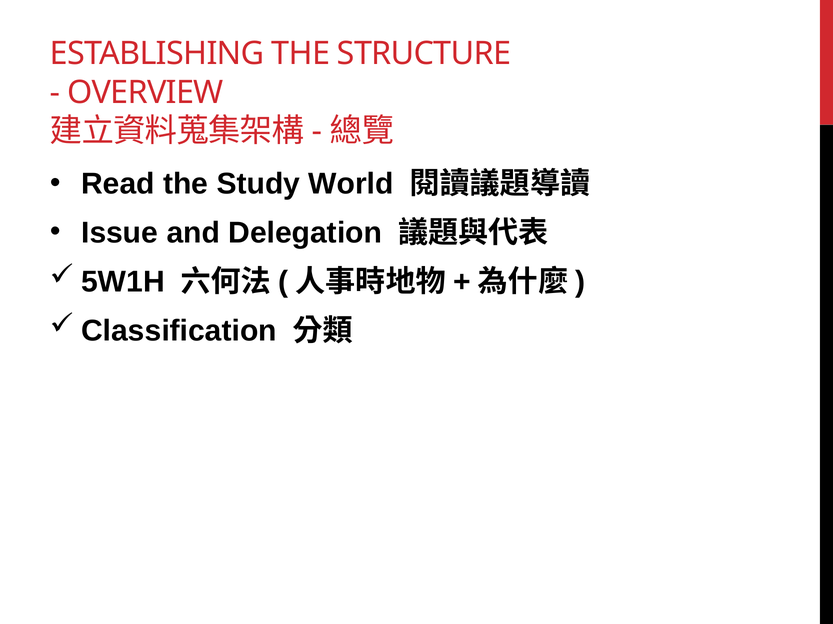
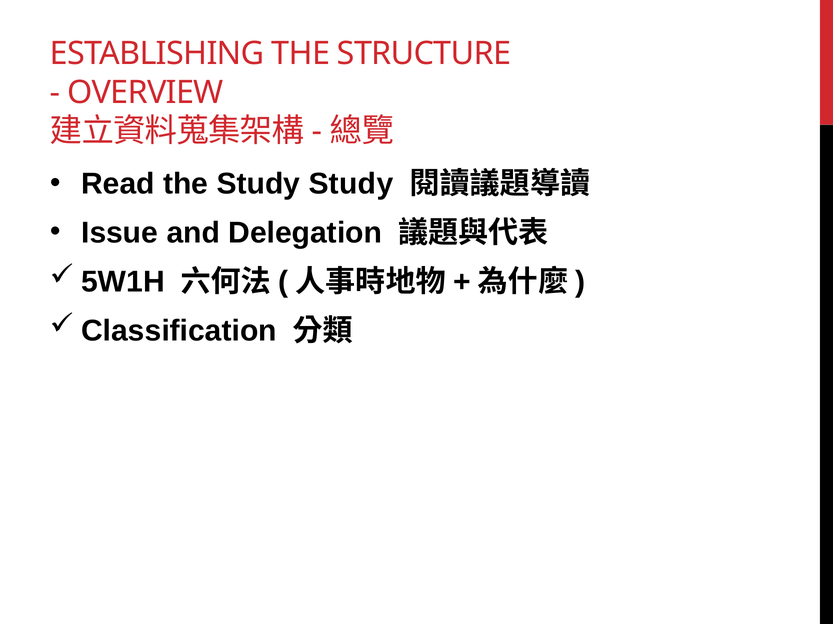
Study World: World -> Study (351, 184)
